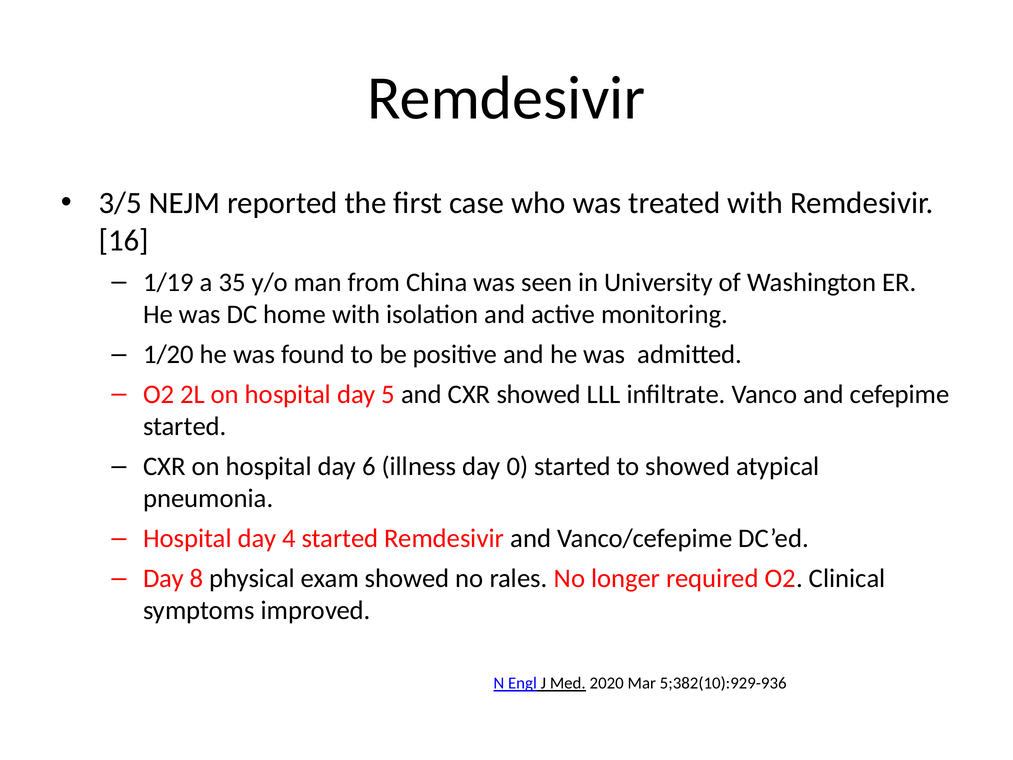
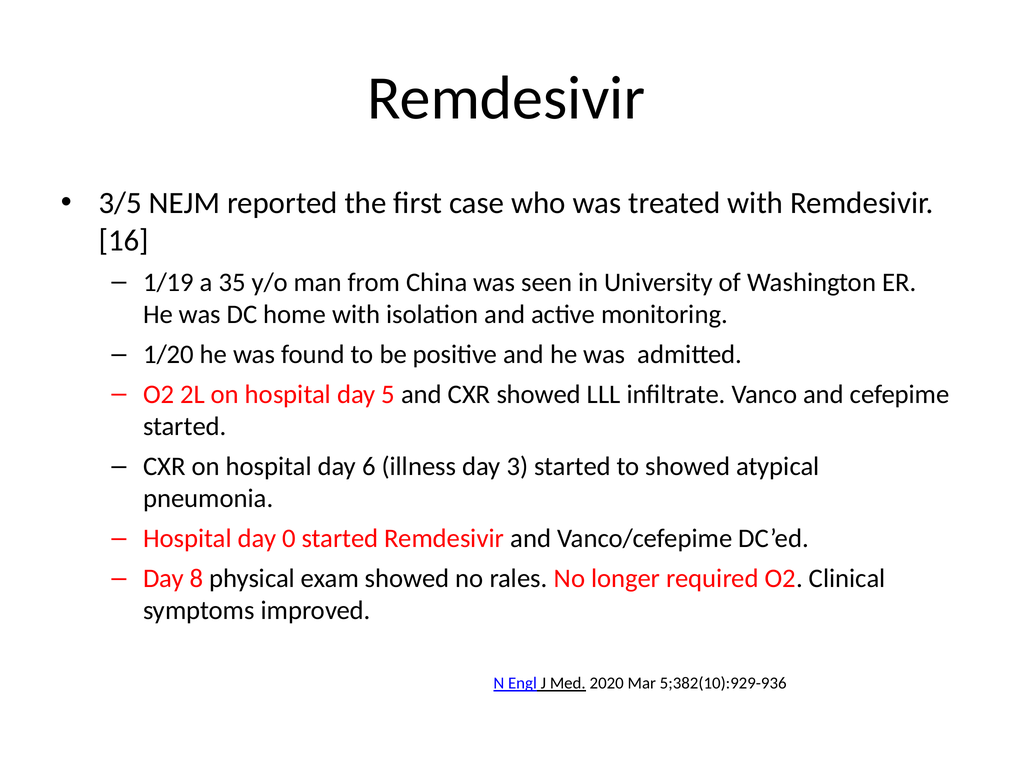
0: 0 -> 3 (517, 466)
4: 4 -> 0 (289, 538)
